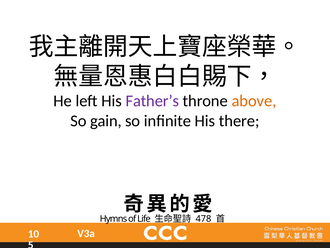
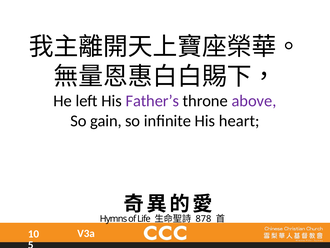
above colour: orange -> purple (254, 101)
there: there -> heart (239, 121)
478: 478 -> 878 (203, 218)
